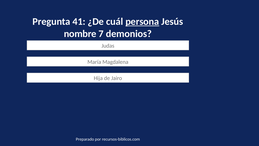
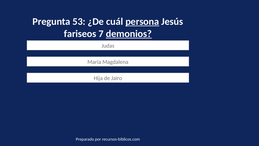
41: 41 -> 53 (79, 22)
nombre: nombre -> fariseos (80, 34)
demonios underline: none -> present (129, 34)
